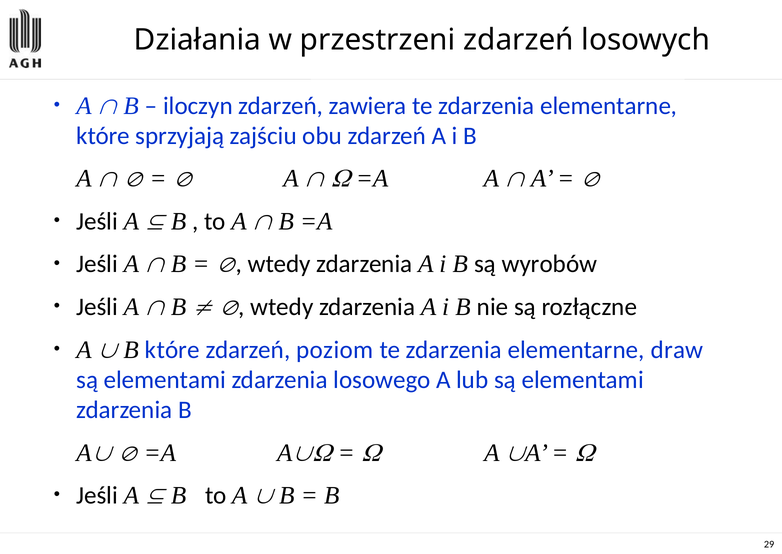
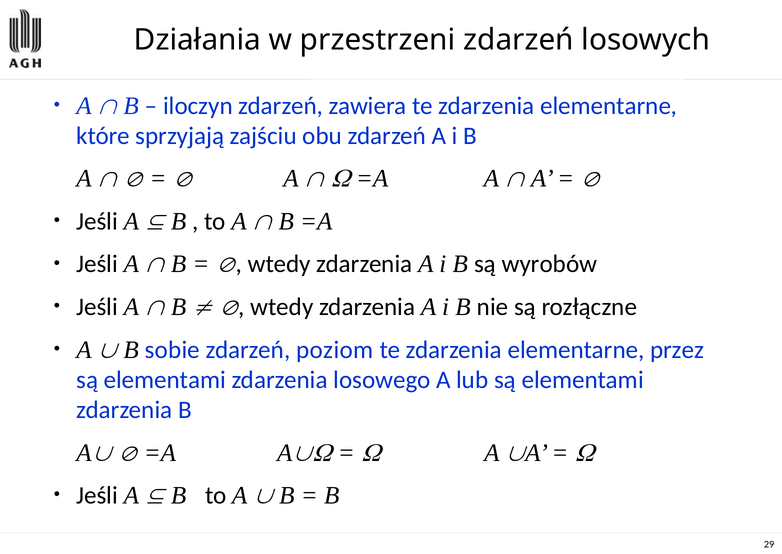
B które: które -> sobie (172, 349)
draw: draw -> przez (677, 349)
